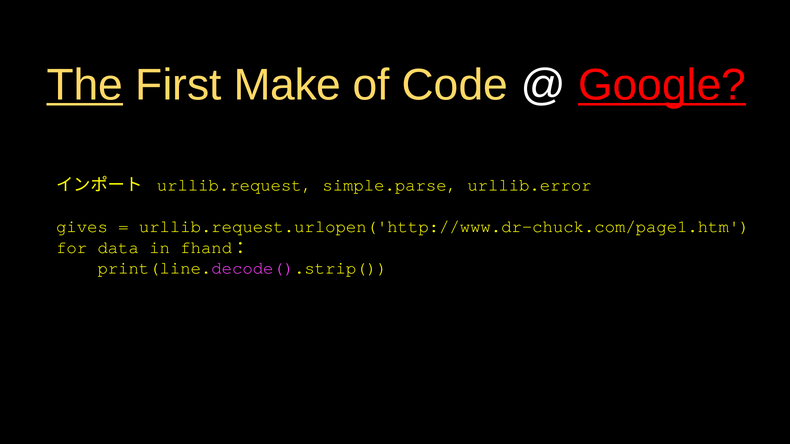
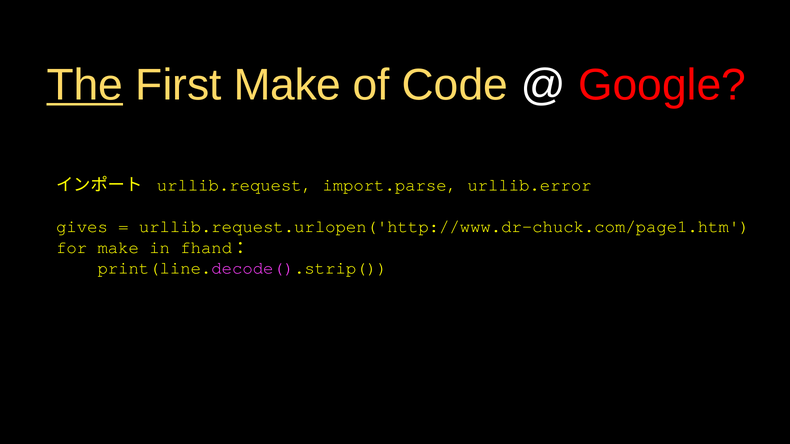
Google underline: present -> none (662, 85)
simple.parse: simple.parse -> import.parse (390, 185)
for data: data -> make (118, 248)
